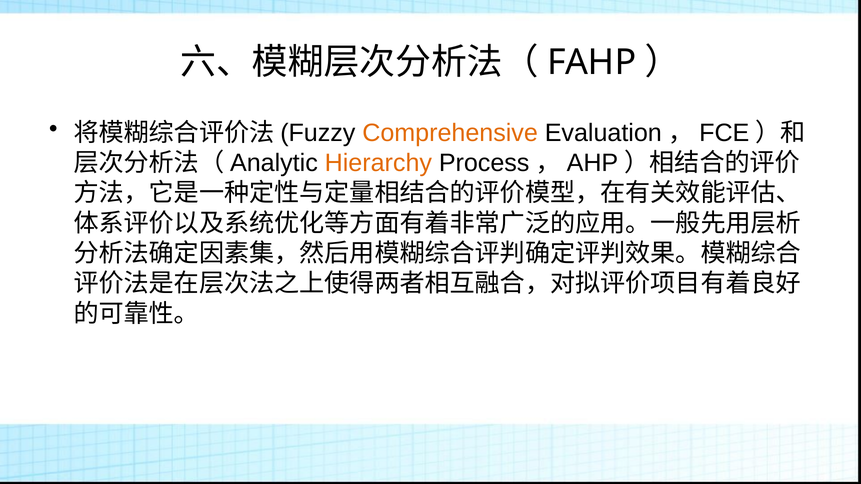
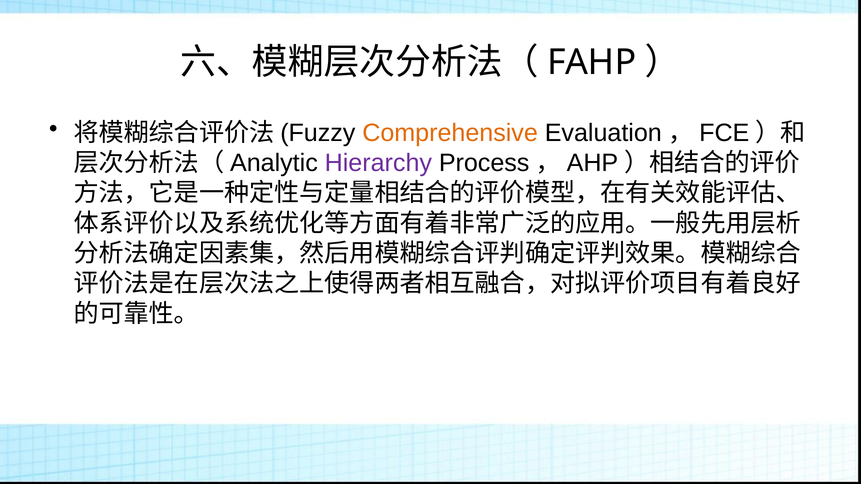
Hierarchy colour: orange -> purple (378, 163)
